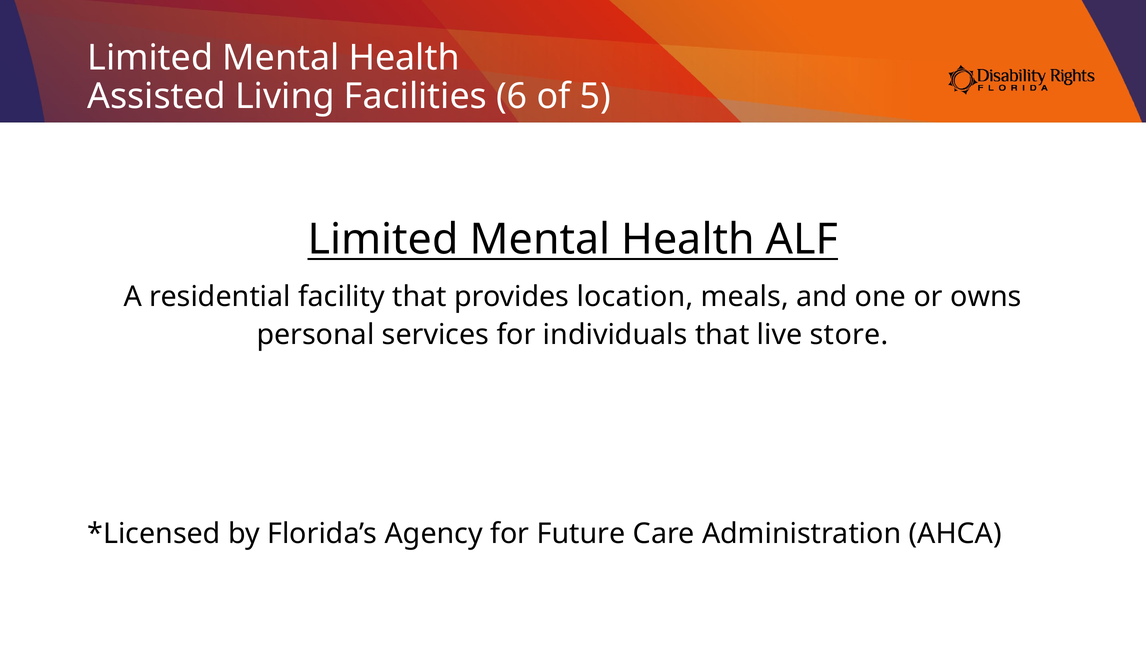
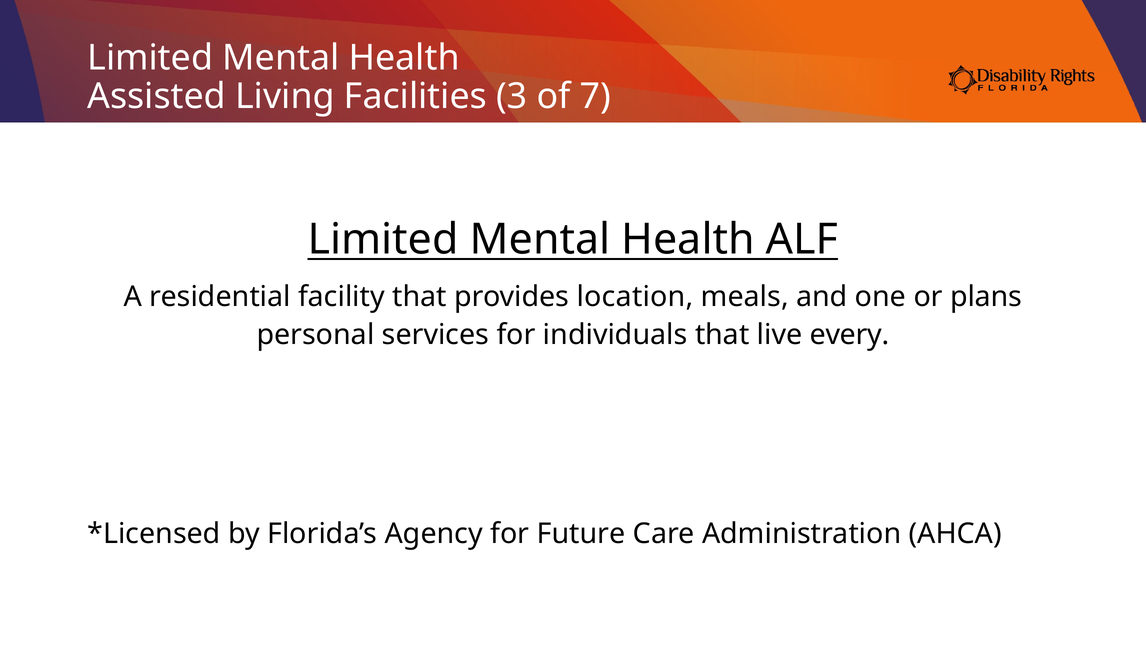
6: 6 -> 3 (512, 96)
5: 5 -> 7 (596, 96)
owns: owns -> plans (986, 297)
store: store -> every (849, 334)
